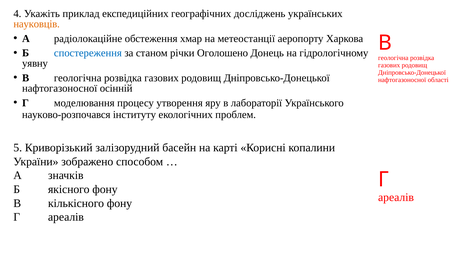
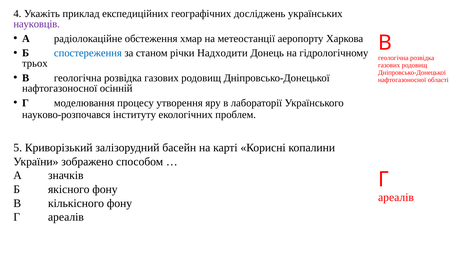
науковців colour: orange -> purple (37, 24)
Оголошено: Оголошено -> Надходити (222, 53)
уявну: уявну -> трьох (35, 63)
